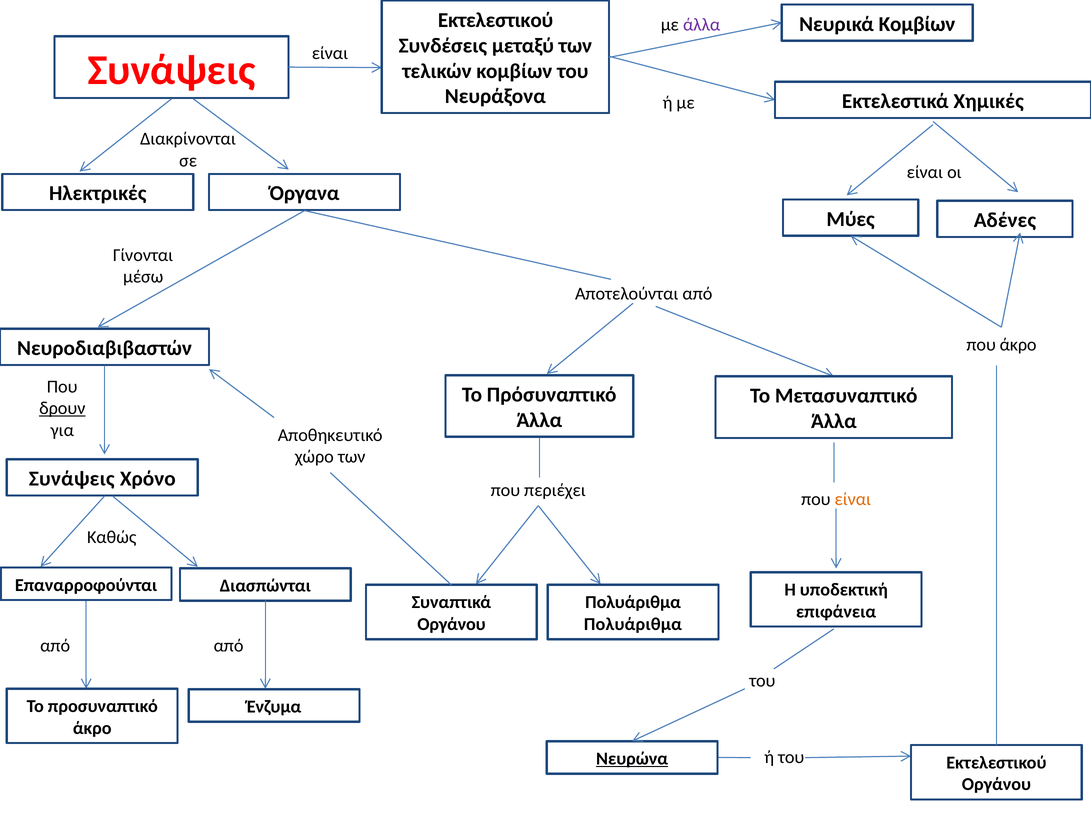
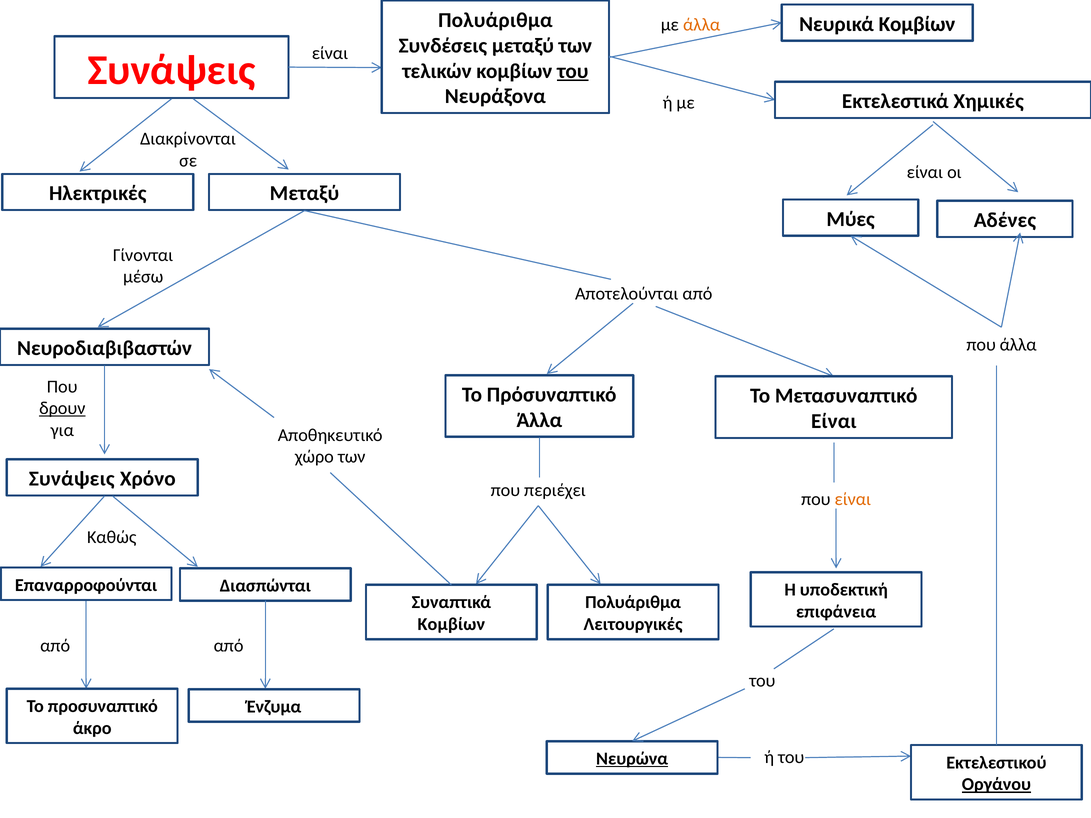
Εκτελεστικού: Εκτελεστικού -> Πολυάριθμα (495, 20)
άλλα colour: purple -> orange (702, 25)
του underline: none -> present (573, 71)
Ηλεκτρικές Όργανα: Όργανα -> Μεταξύ (304, 194)
που άκρο: άκρο -> άλλα (1018, 345)
Άλλα: Άλλα -> Είναι (834, 422)
Οργάνου: Οργάνου -> Κομβίων (451, 624)
Πολυάριθμα: Πολυάριθμα -> Λειτουργικές (633, 624)
Οργάνου underline: none -> present (996, 785)
